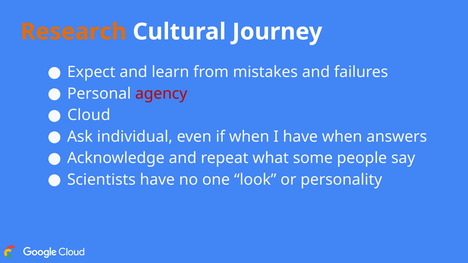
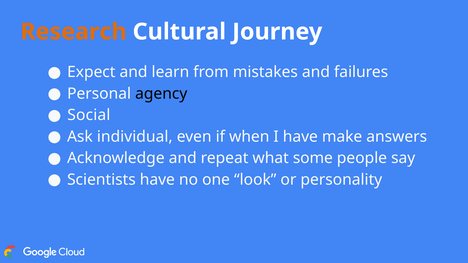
agency colour: red -> black (161, 94)
Cloud: Cloud -> Social (89, 115)
have when: when -> make (342, 137)
